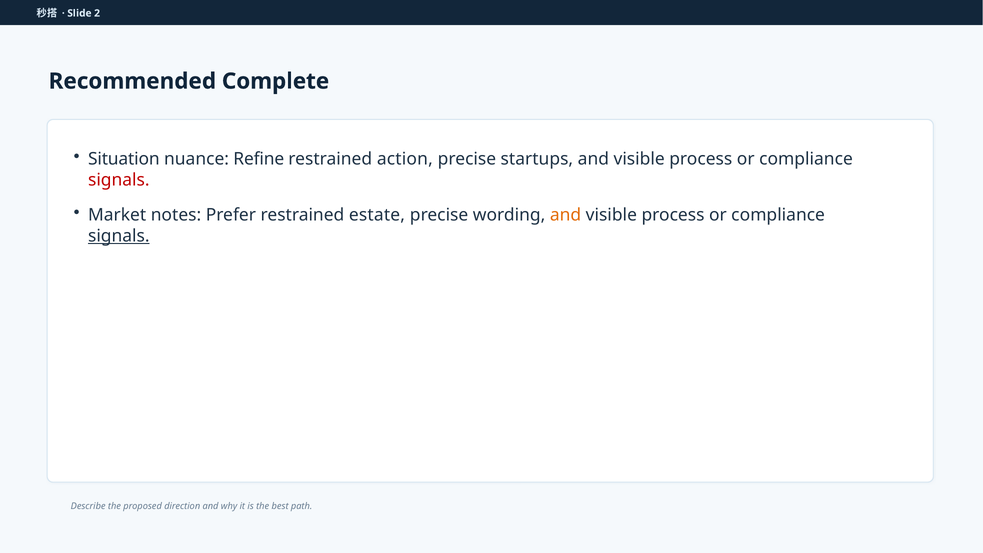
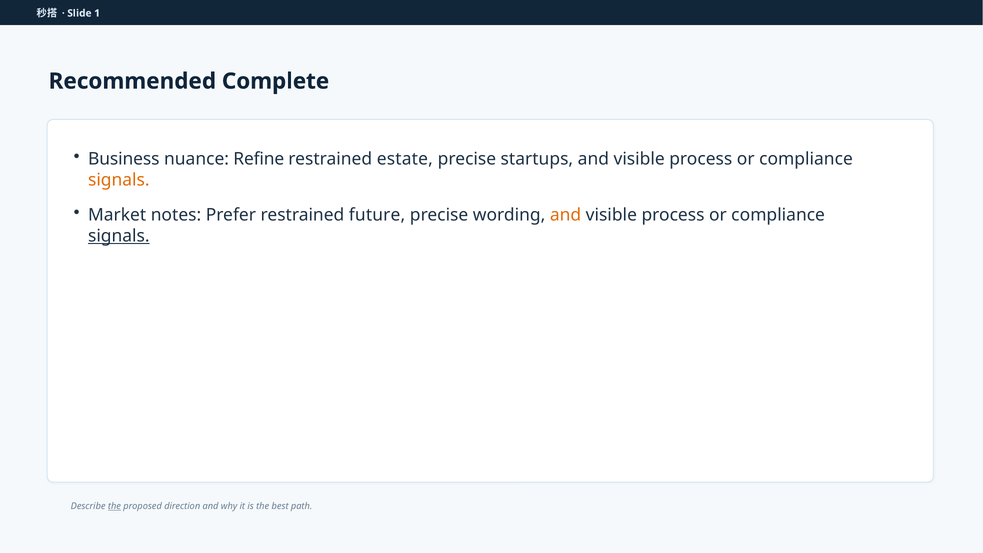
2: 2 -> 1 (97, 13)
Situation: Situation -> Business (124, 159)
action: action -> estate (405, 159)
signals colour: red -> orange (119, 180)
estate: estate -> future (377, 215)
the underline: none -> present (114, 506)
